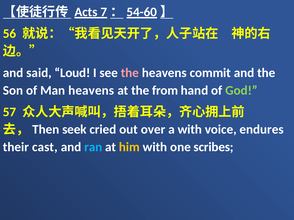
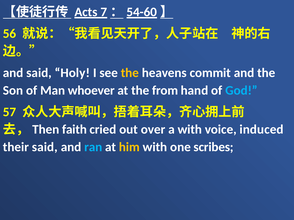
Loud: Loud -> Holy (72, 73)
the colour: pink -> yellow (130, 73)
Man heavens: heavens -> whoever (91, 91)
God colour: light green -> light blue (241, 91)
seek: seek -> faith (74, 130)
endures: endures -> induced (262, 130)
their cast: cast -> said (45, 147)
